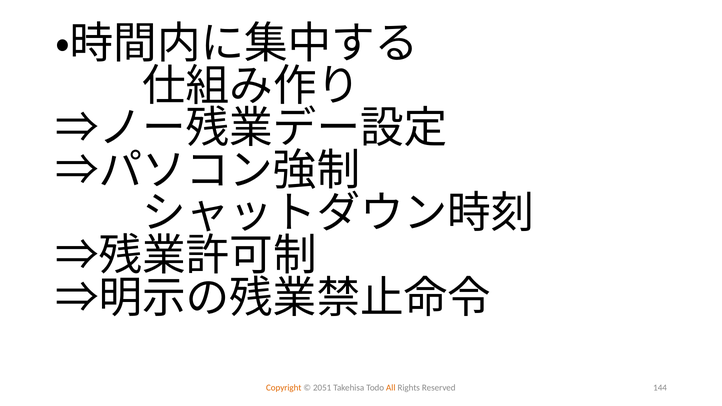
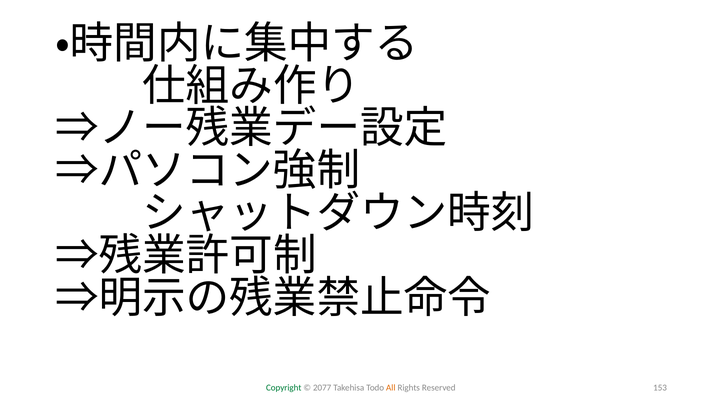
Copyright colour: orange -> green (284, 388)
2051: 2051 -> 2077 (322, 388)
144: 144 -> 153 (660, 388)
